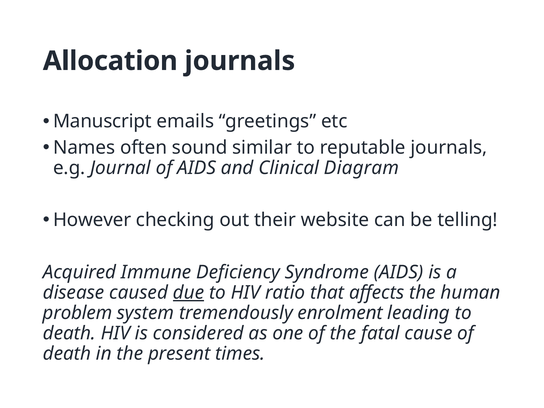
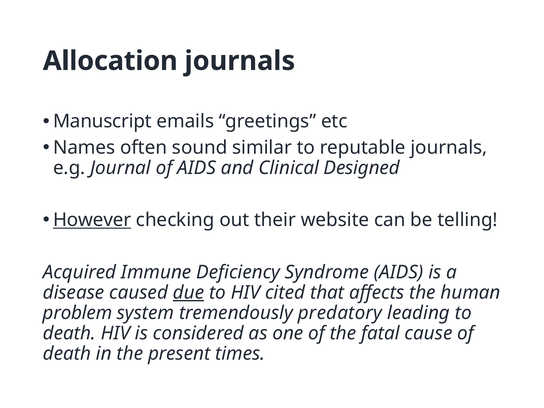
Diagram: Diagram -> Designed (362, 168)
However underline: none -> present (92, 220)
ratio: ratio -> cited (285, 293)
enrolment: enrolment -> predatory (340, 313)
